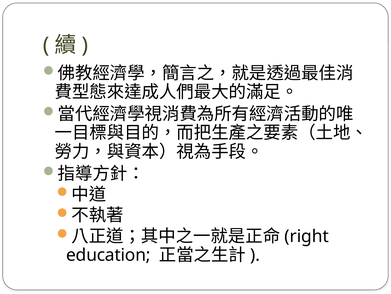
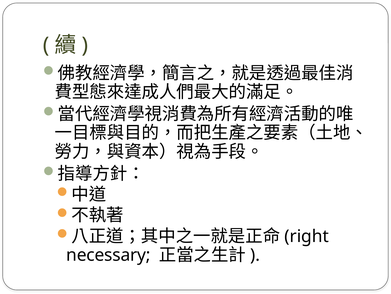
education: education -> necessary (108, 255)
